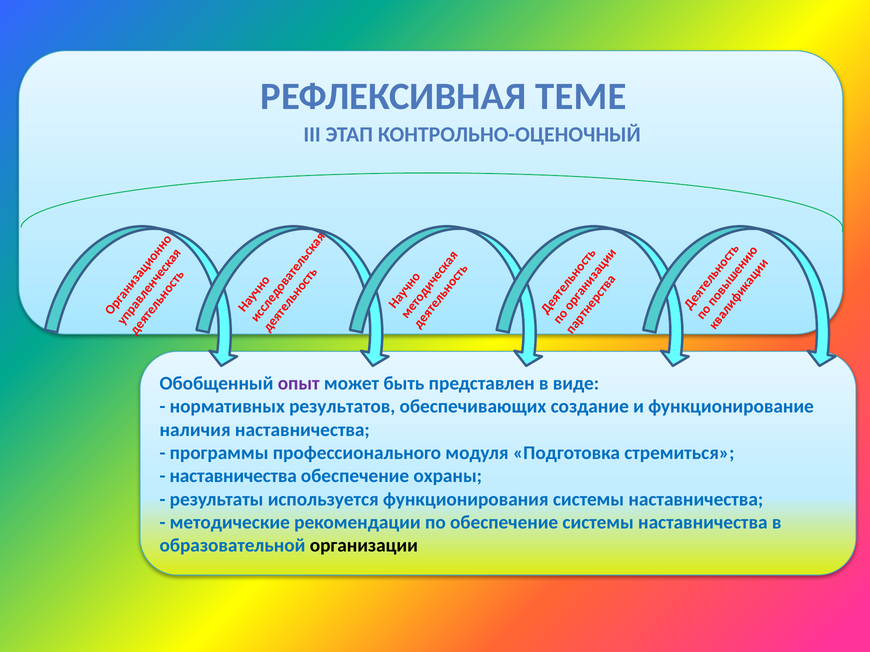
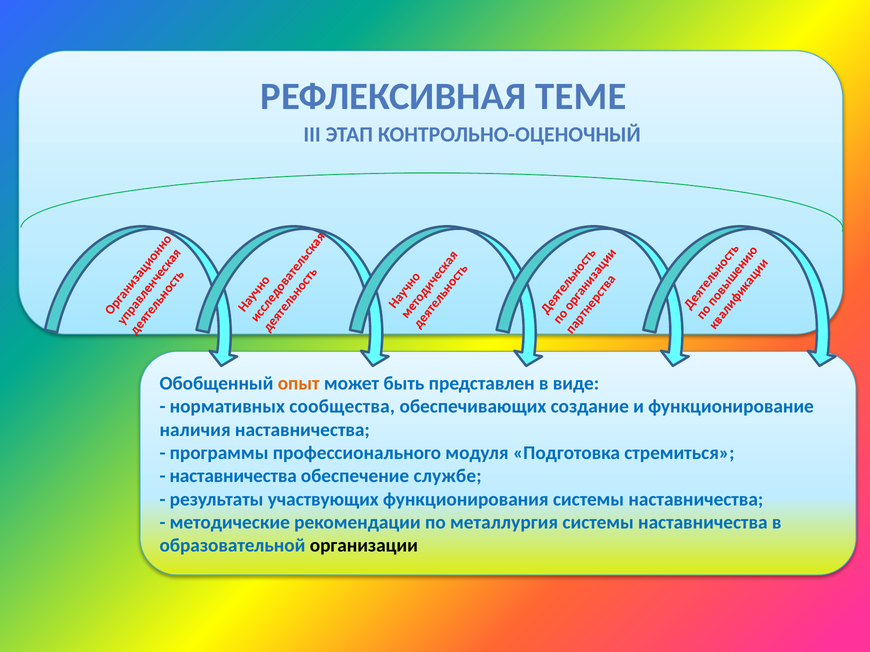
опыт colour: purple -> orange (299, 384)
результатов: результатов -> сообщества (342, 407)
охраны: охраны -> службе (448, 476)
используется: используется -> участвующих (323, 500)
по обеспечение: обеспечение -> металлургия (504, 523)
